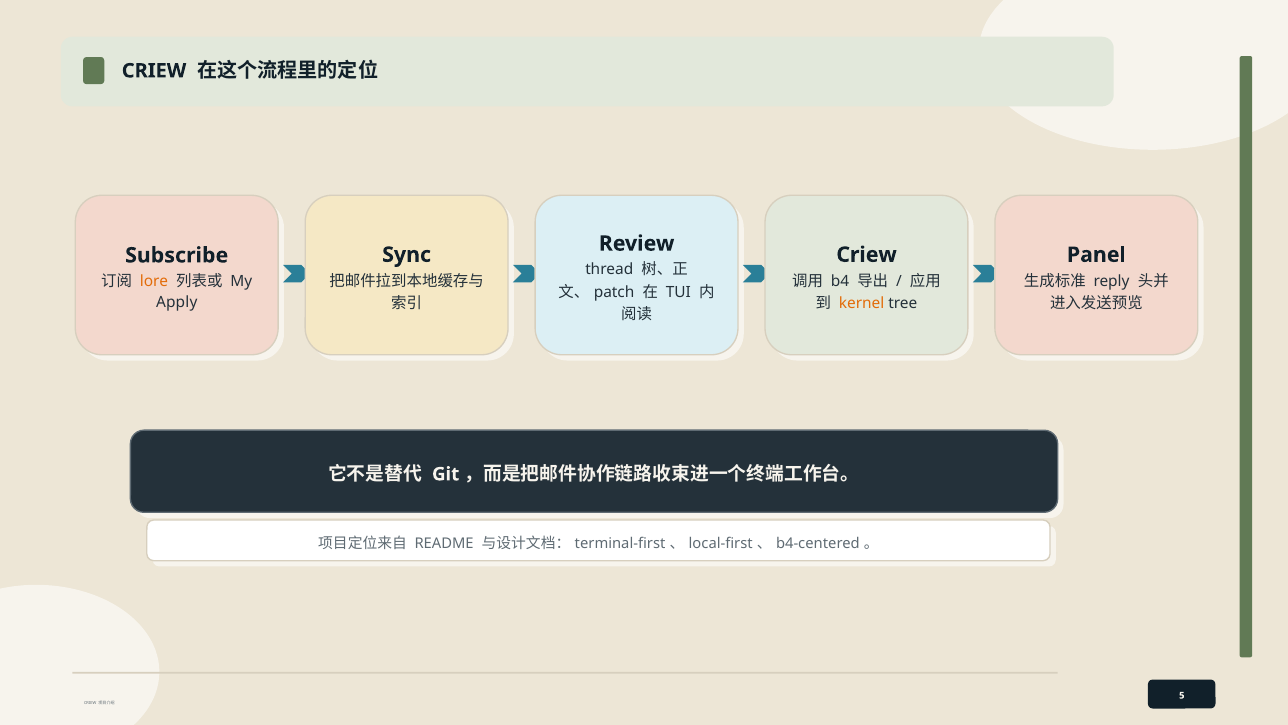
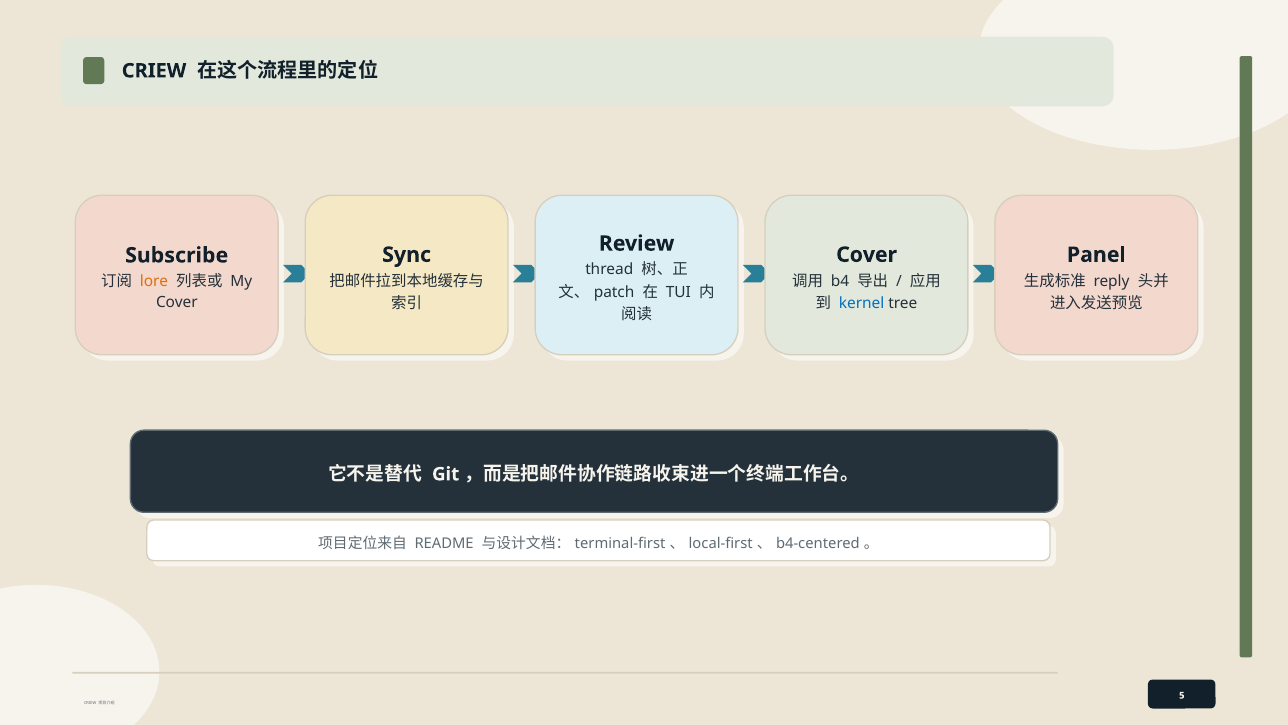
Criew: Criew -> Cover (867, 255)
kernel colour: orange -> blue (862, 303)
Apply: Apply -> Cover (177, 302)
